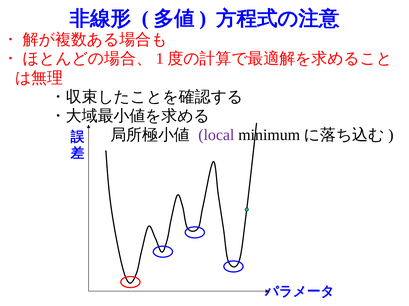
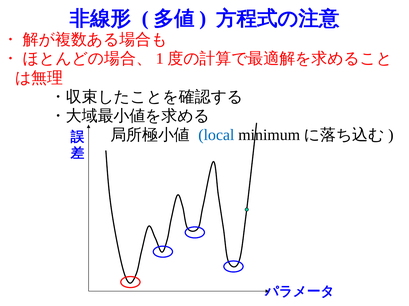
local colour: purple -> blue (216, 135)
